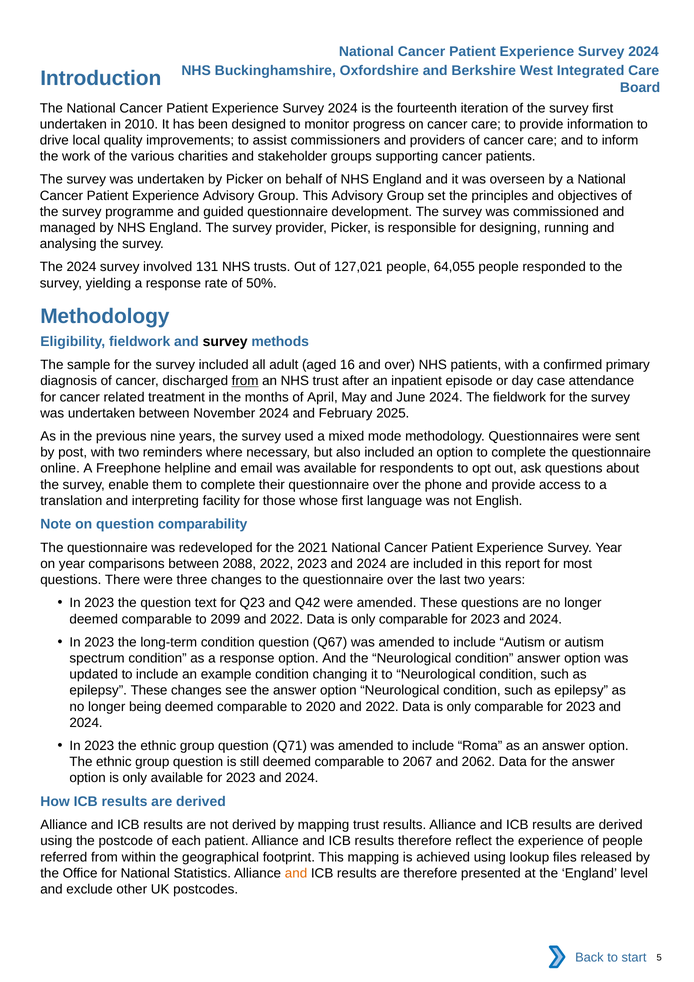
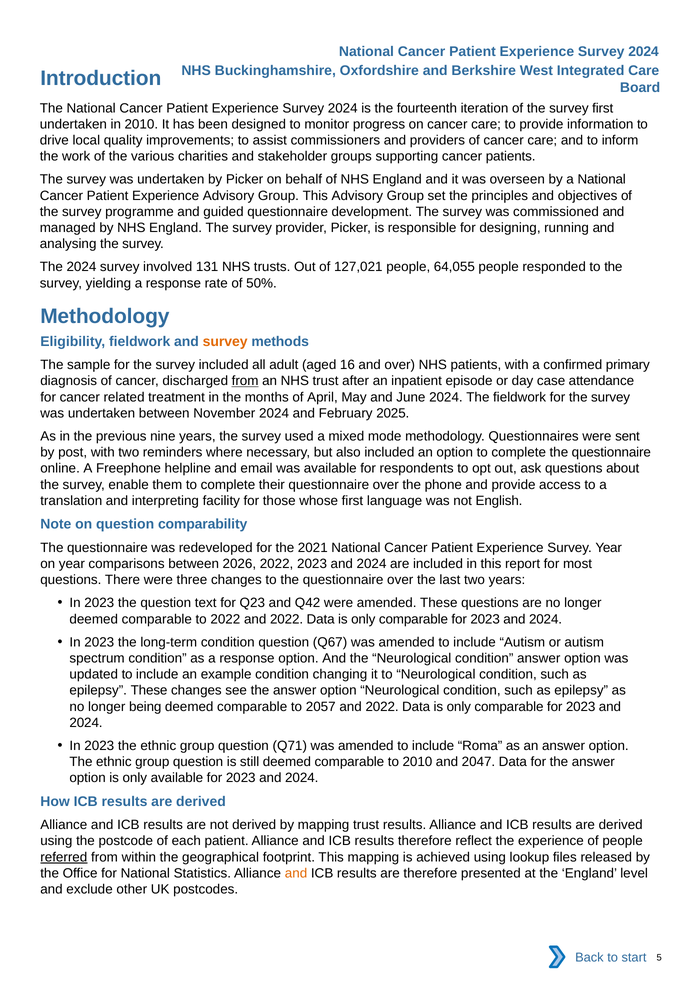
survey colour: black -> orange (225, 342)
2088: 2088 -> 2026 (239, 564)
to 2099: 2099 -> 2022 (225, 619)
2020: 2020 -> 2057 (321, 707)
to 2067: 2067 -> 2010 (417, 762)
2062: 2062 -> 2047 (478, 762)
referred underline: none -> present (64, 857)
